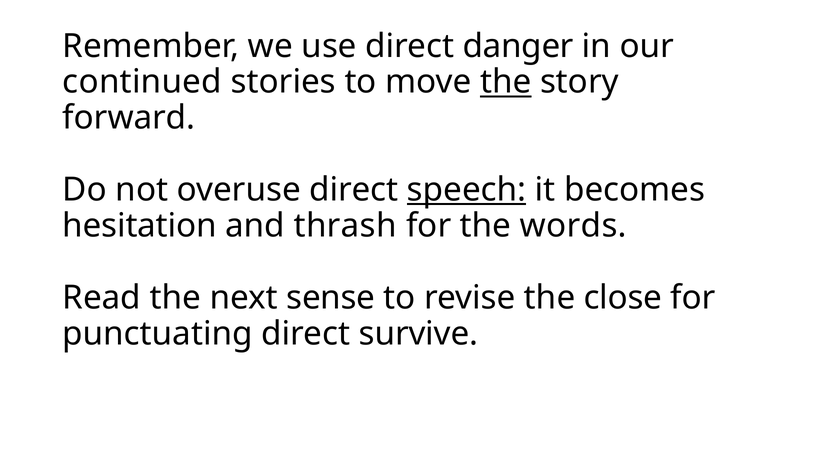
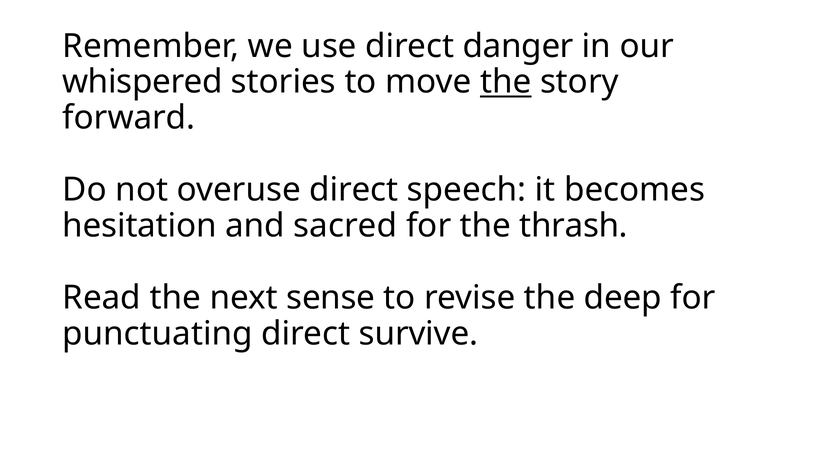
continued: continued -> whispered (142, 82)
speech underline: present -> none (467, 190)
thrash: thrash -> sacred (345, 226)
words: words -> thrash (574, 226)
close: close -> deep (623, 298)
